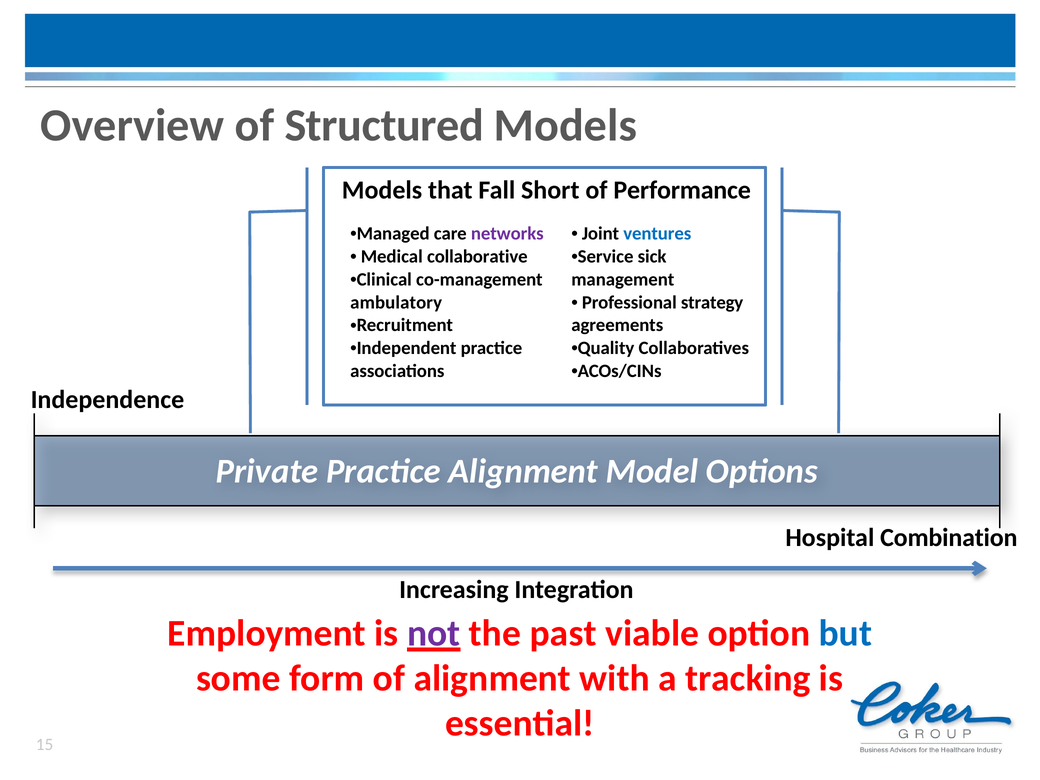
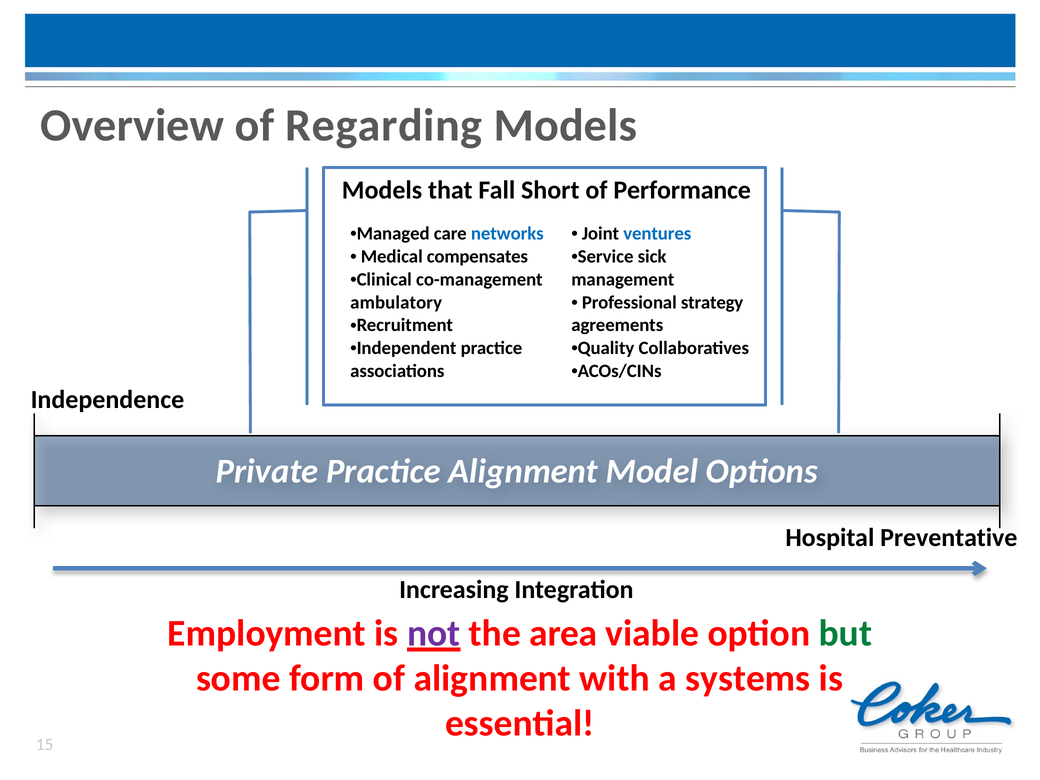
Structured: Structured -> Regarding (384, 126)
networks colour: purple -> blue (507, 234)
collaborative: collaborative -> compensates (477, 257)
Combination: Combination -> Preventative (949, 537)
past: past -> area (563, 633)
but colour: blue -> green (845, 633)
tracking: tracking -> systems (748, 678)
